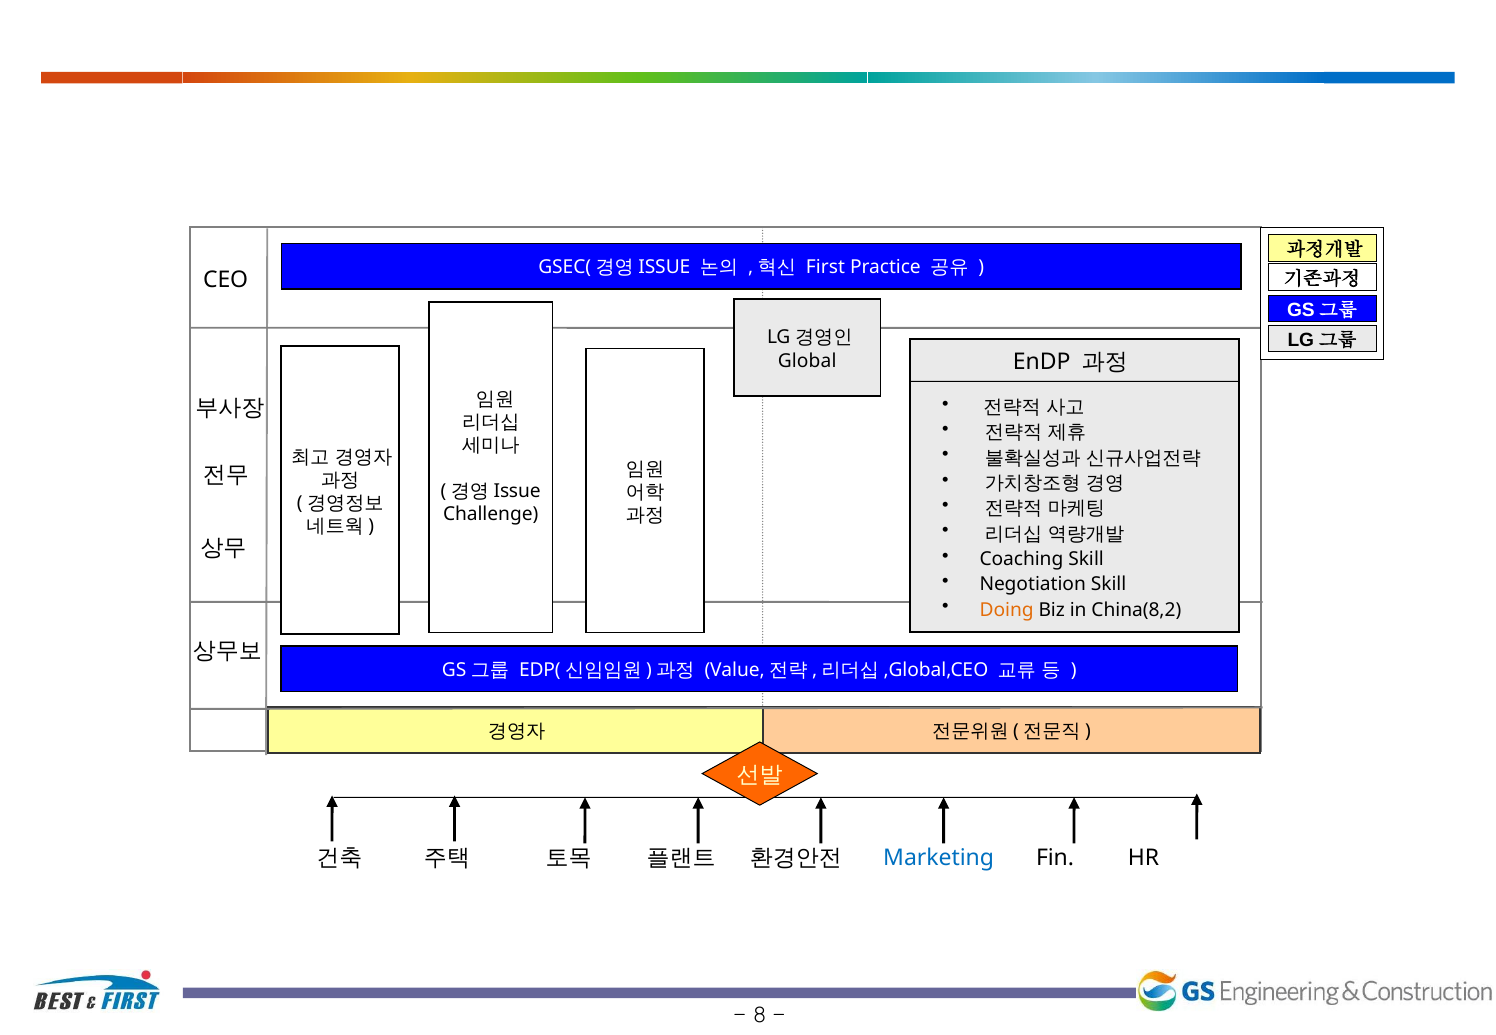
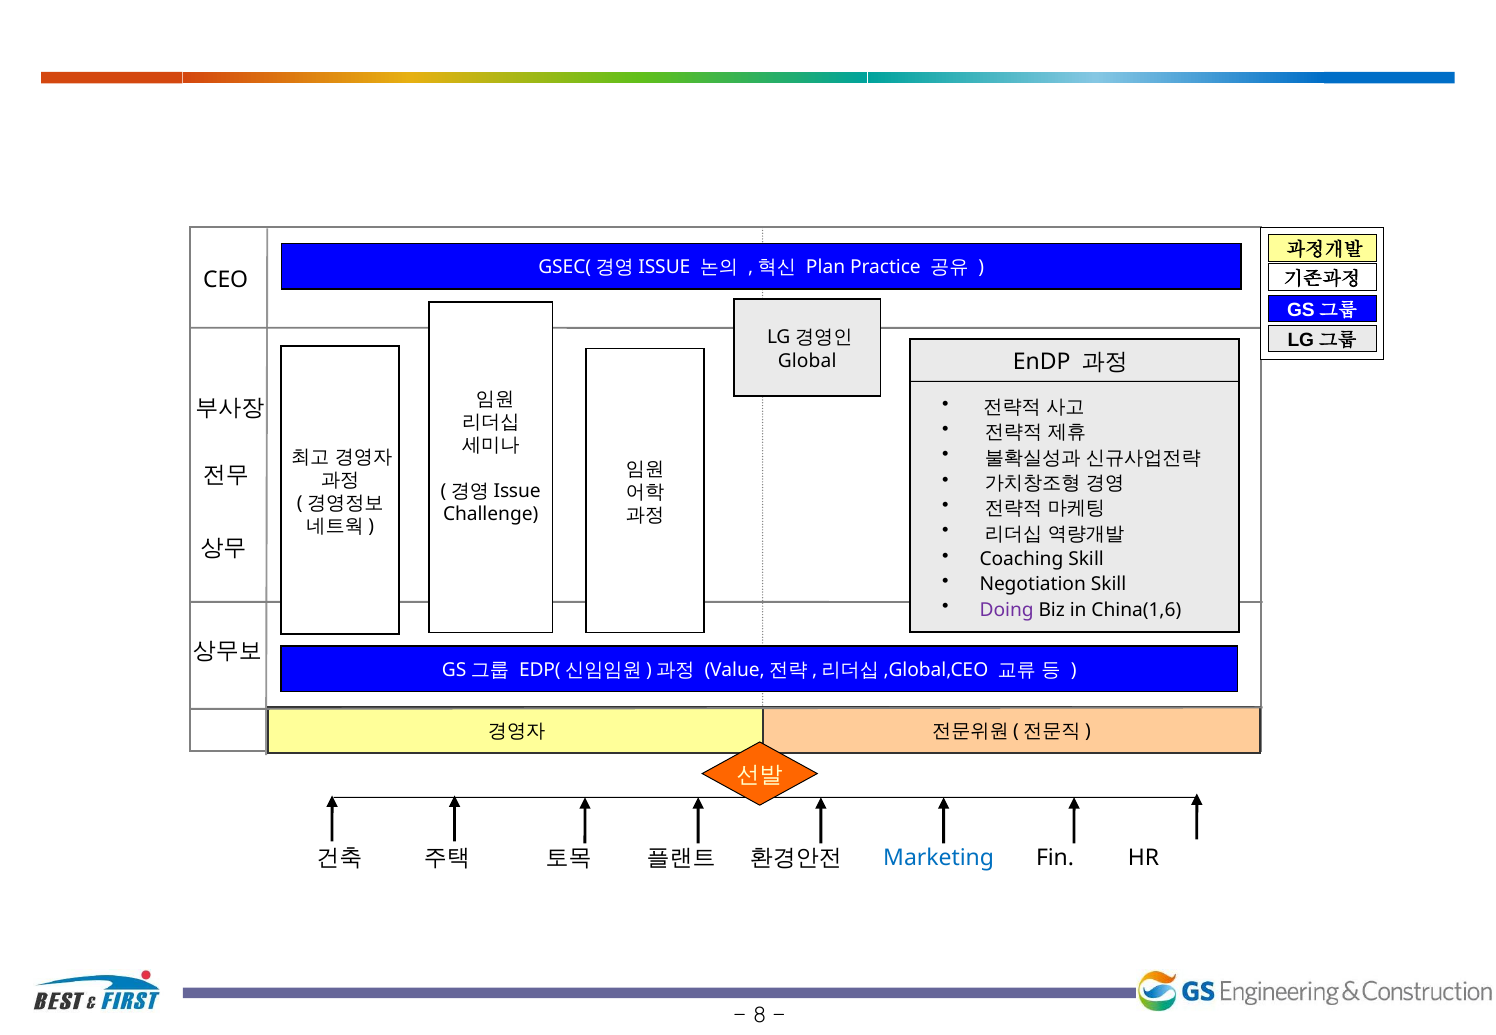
First: First -> Plan (826, 268)
Doing colour: orange -> purple (1007, 610)
China(8,2: China(8,2 -> China(1,6 (1136, 610)
